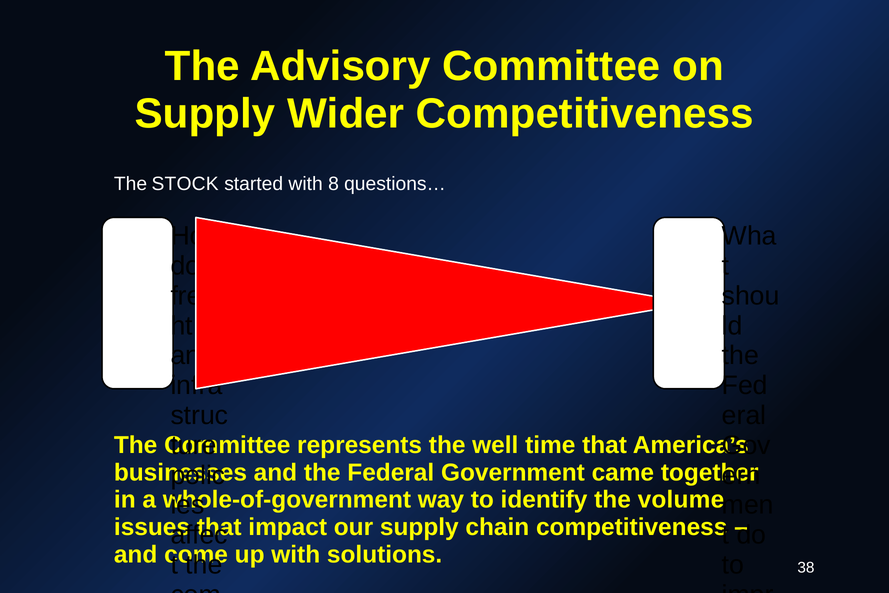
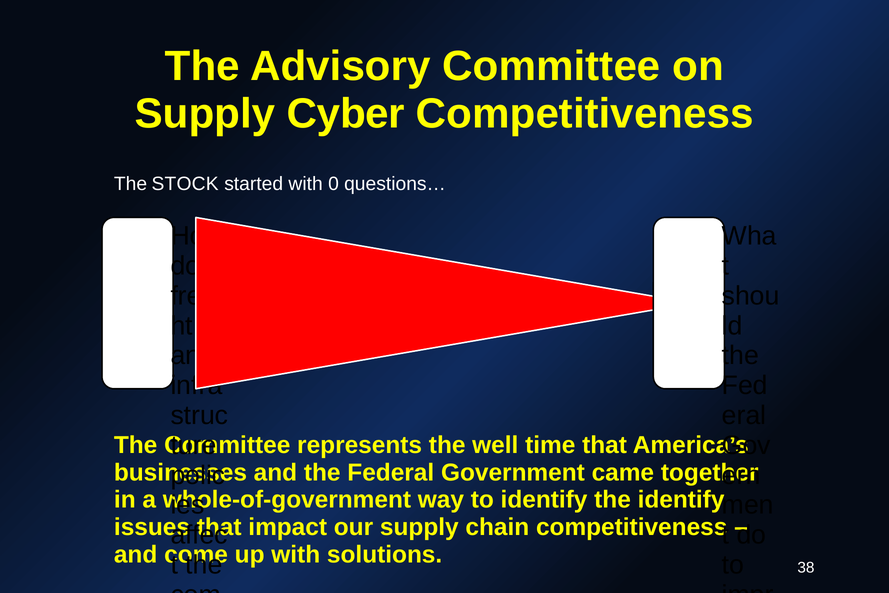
Wider: Wider -> Cyber (346, 114)
8: 8 -> 0 (333, 184)
the volume: volume -> identify (681, 500)
